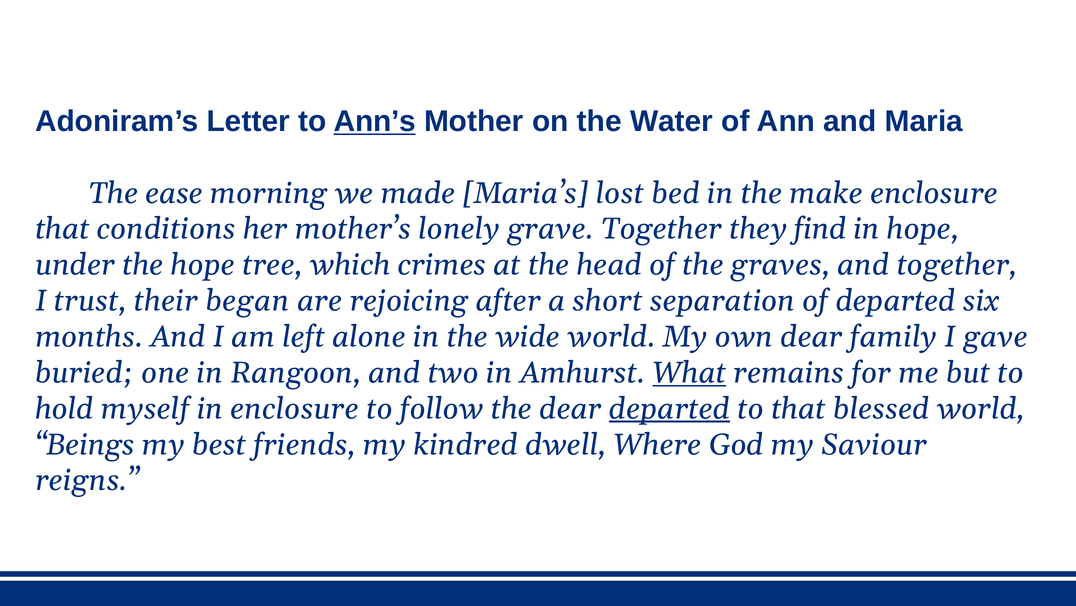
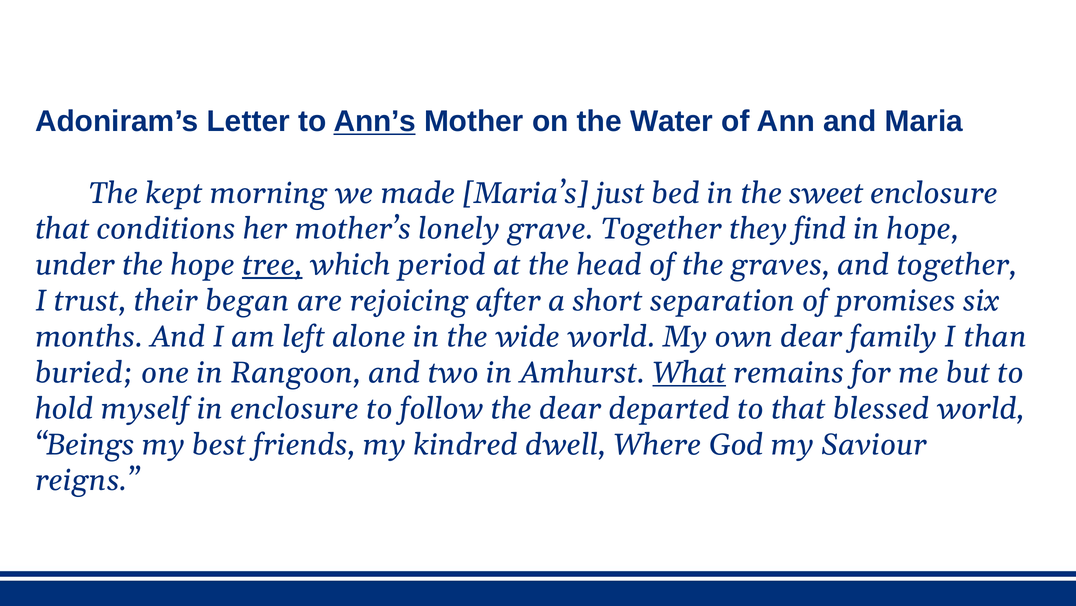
ease: ease -> kept (174, 193)
lost: lost -> just (620, 193)
make: make -> sweet (826, 193)
tree underline: none -> present (272, 265)
crimes: crimes -> period (442, 265)
of departed: departed -> promises (896, 301)
gave: gave -> than (995, 336)
departed underline: present -> none (669, 408)
